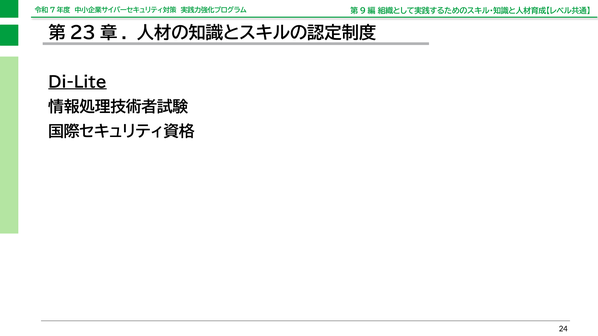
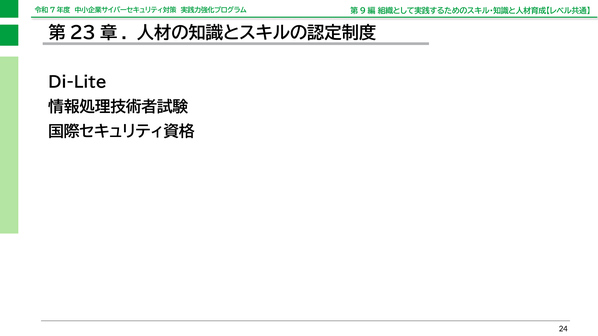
Di-Lite underline: present -> none (77, 82)
